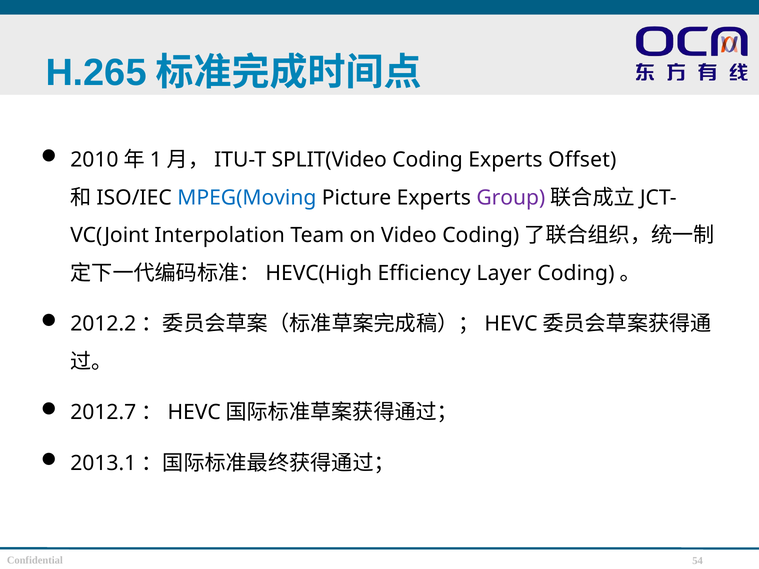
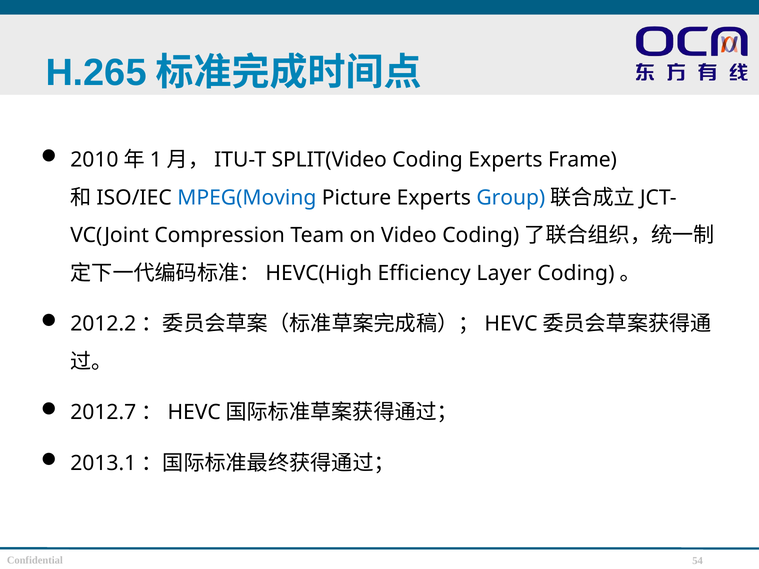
Offset: Offset -> Frame (582, 160)
Group colour: purple -> blue (511, 198)
Interpolation: Interpolation -> Compression (220, 236)
